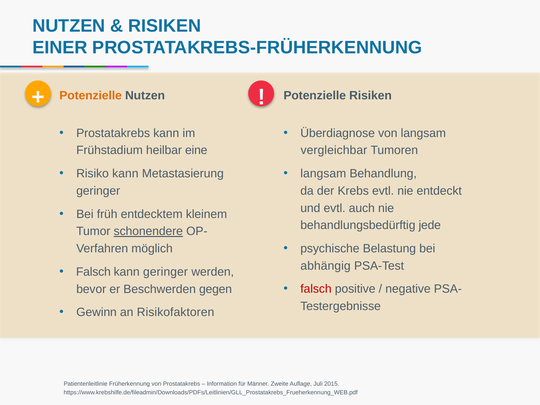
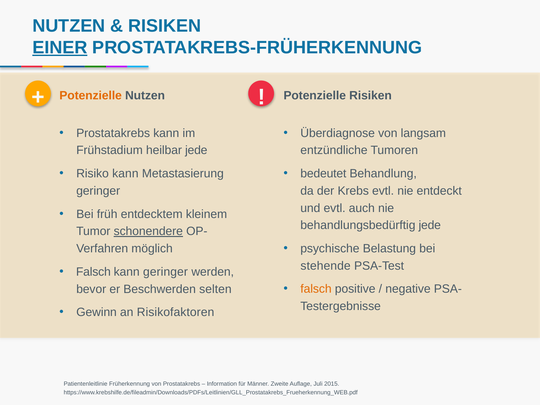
EINER underline: none -> present (60, 48)
vergleichbar: vergleichbar -> entzündliche (334, 150)
heilbar eine: eine -> jede (196, 150)
langsam: langsam -> bedeutet (323, 174)
abhängig: abhängig -> stehende (326, 266)
falsch colour: red -> orange (316, 289)
gegen: gegen -> selten (215, 289)
